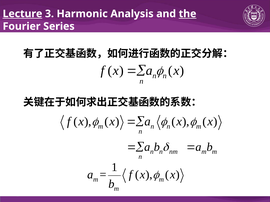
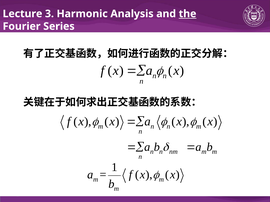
Lecture underline: present -> none (22, 14)
